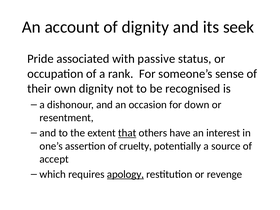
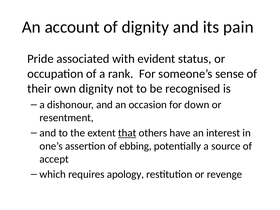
seek: seek -> pain (238, 27)
passive: passive -> evident (156, 59)
cruelty: cruelty -> ebbing (136, 146)
apology underline: present -> none (125, 174)
